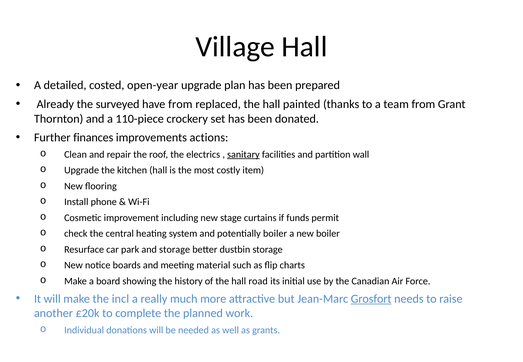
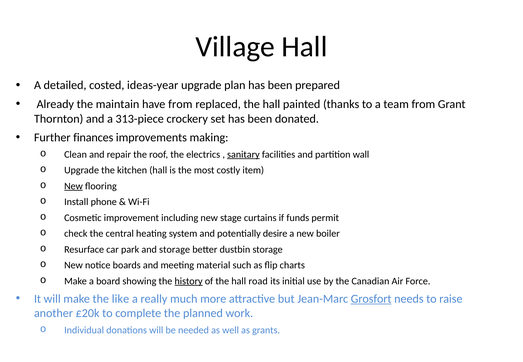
open-year: open-year -> ideas-year (153, 85)
surveyed: surveyed -> maintain (118, 104)
110-piece: 110-piece -> 313-piece (140, 119)
actions: actions -> making (209, 138)
New underline: none -> present (73, 186)
potentially boiler: boiler -> desire (275, 234)
history underline: none -> present (189, 281)
incl: incl -> like (120, 299)
